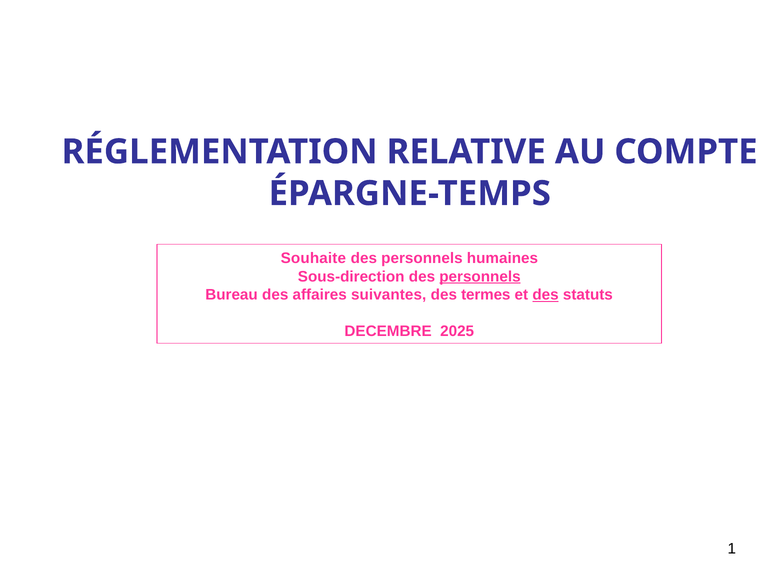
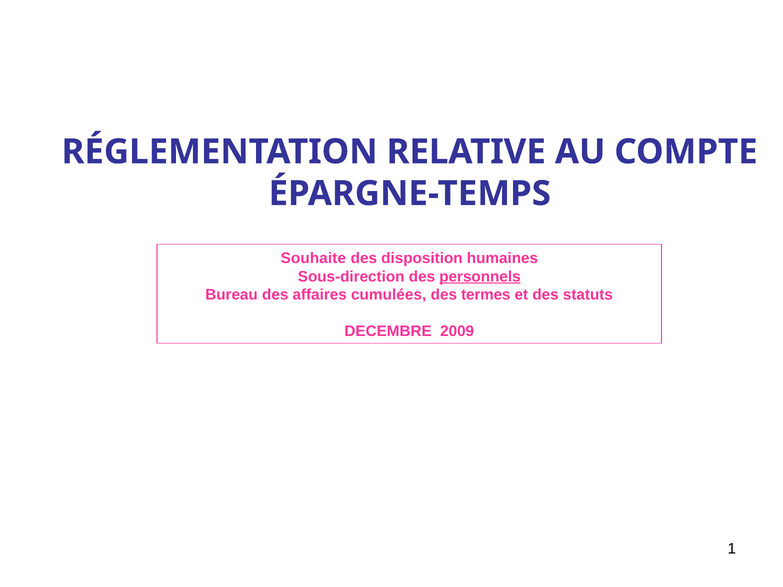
personnels: personnels -> disposition (422, 258)
suivantes: suivantes -> cumulées (389, 295)
des underline: present -> none (546, 295)
2025: 2025 -> 2009 (457, 331)
